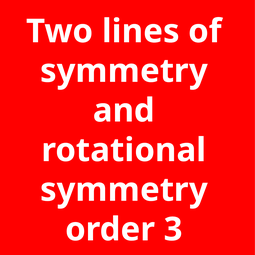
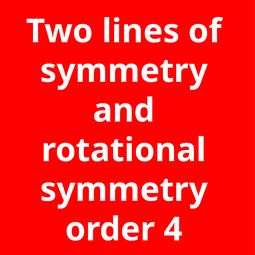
3: 3 -> 4 (173, 229)
